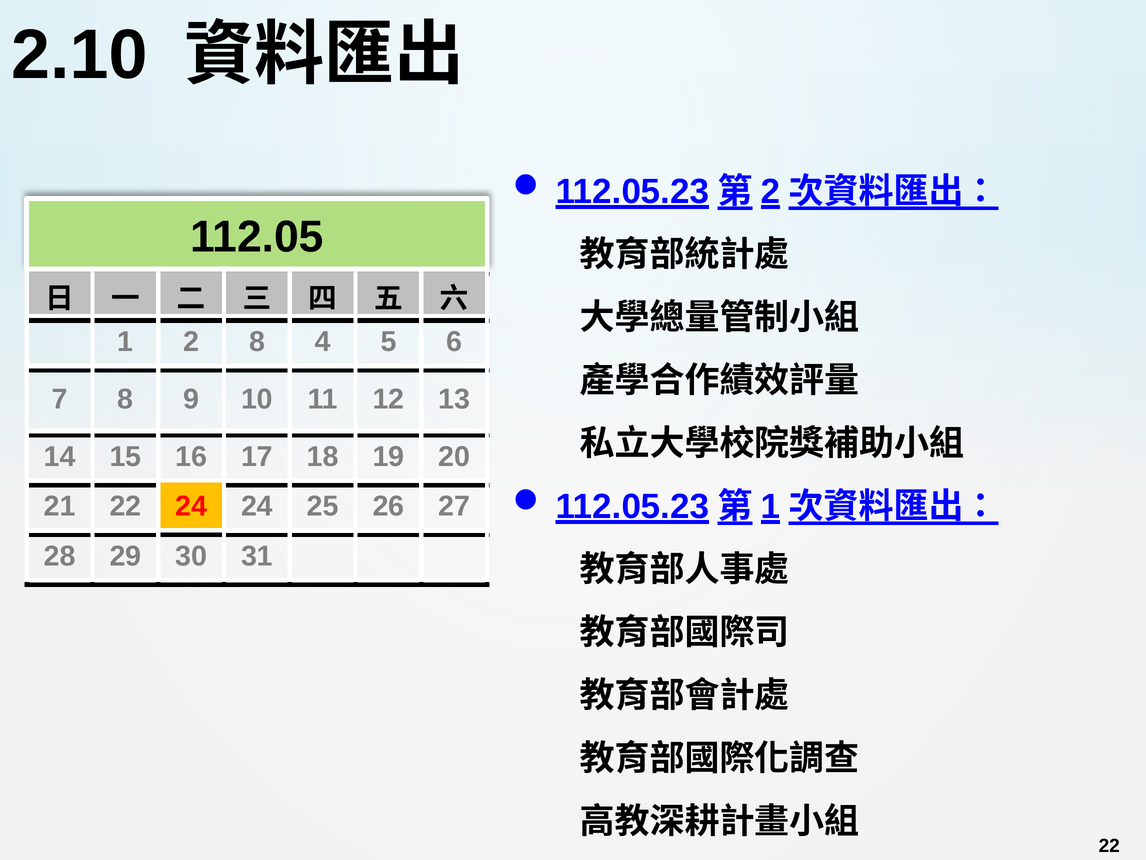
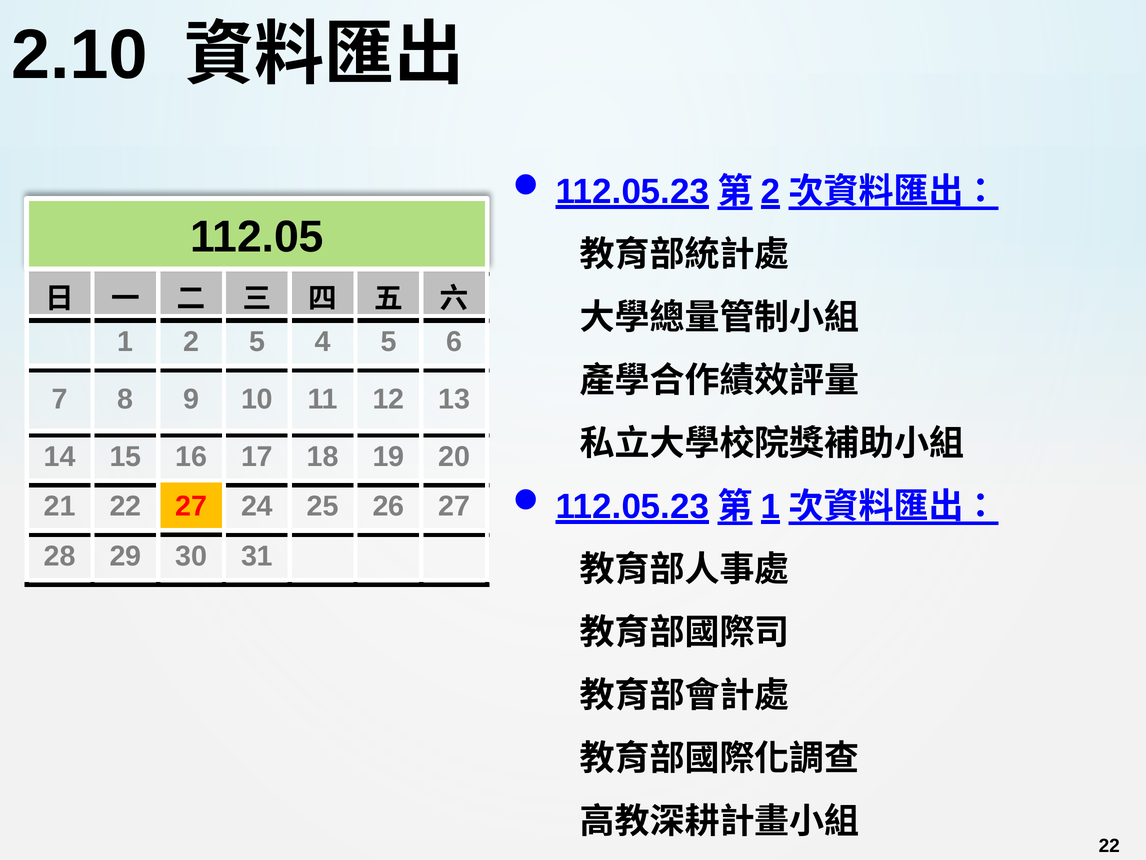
2 8: 8 -> 5 (257, 342)
22 24: 24 -> 27 (191, 506)
